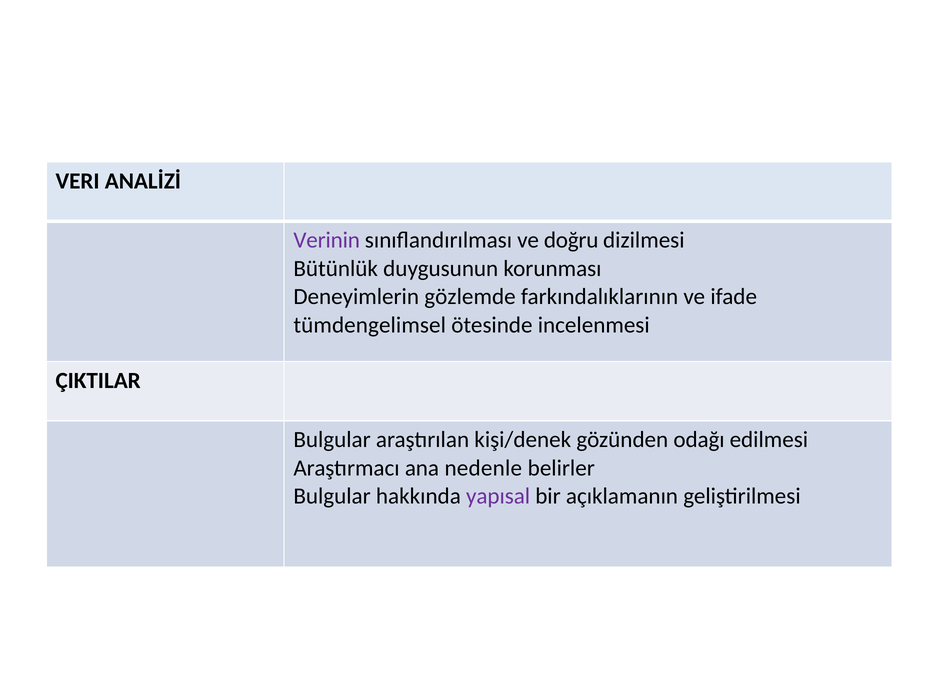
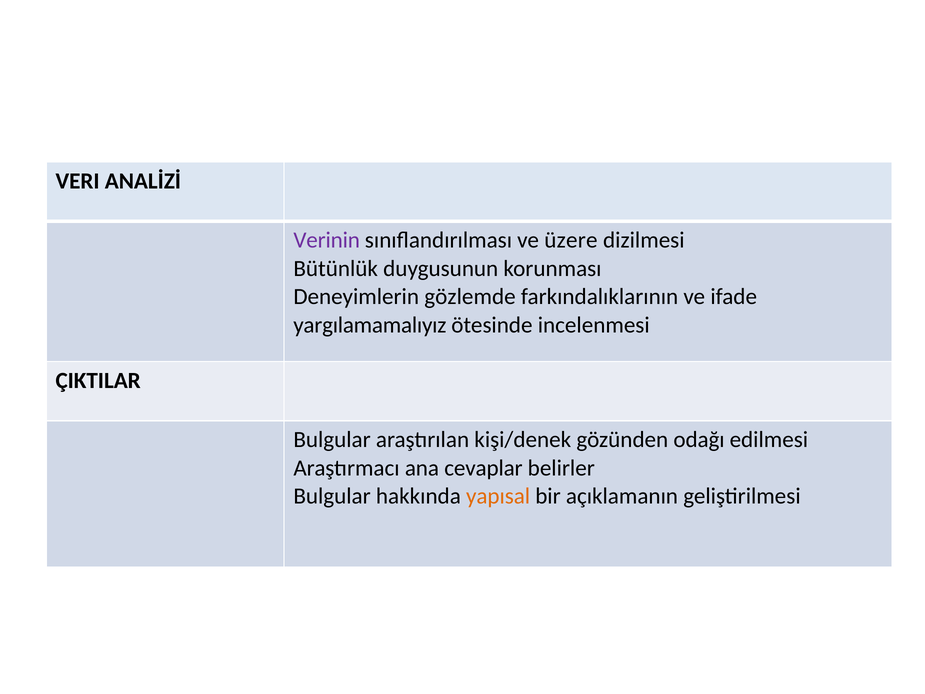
doğru: doğru -> üzere (571, 240)
tümdengelimsel: tümdengelimsel -> yargılamamalıyız (370, 325)
nedenle: nedenle -> cevaplar (483, 468)
yapısal colour: purple -> orange (498, 496)
